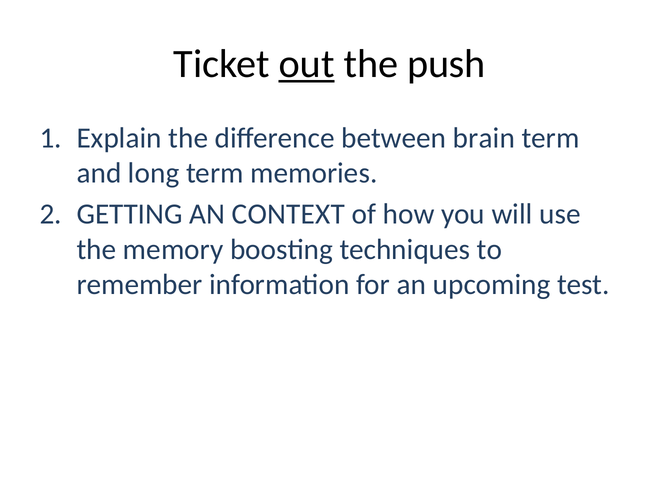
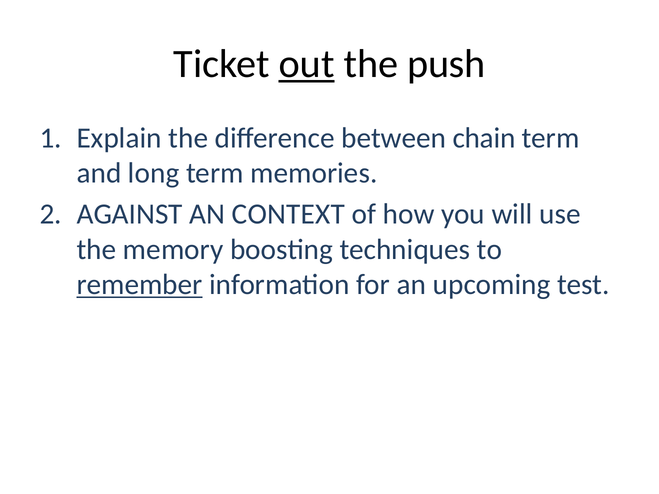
brain: brain -> chain (484, 138)
GETTING: GETTING -> AGAINST (130, 214)
remember underline: none -> present (140, 285)
